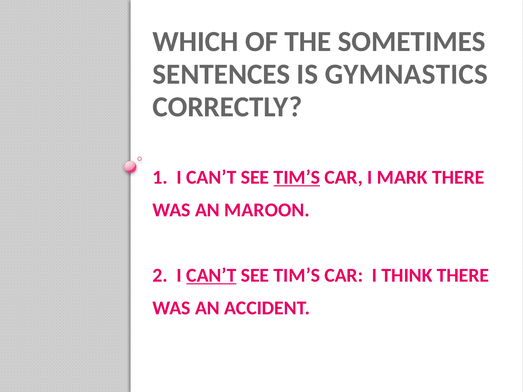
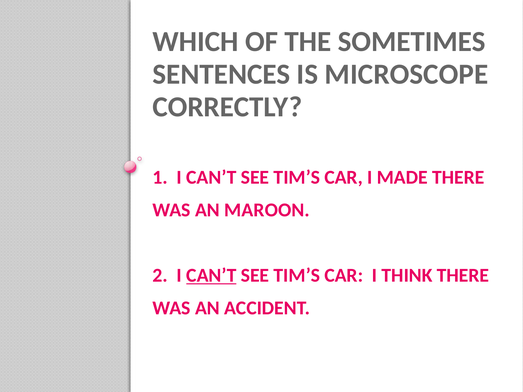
GYMNASTICS: GYMNASTICS -> MICROSCOPE (406, 74)
TIM’S underline: present -> none (297, 177)
MARK: MARK -> MADE (402, 177)
